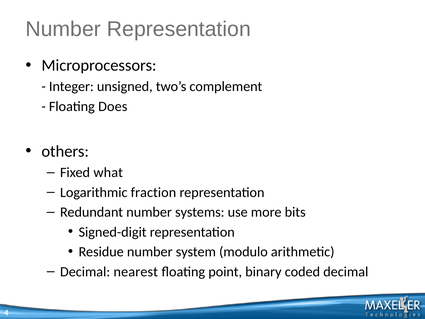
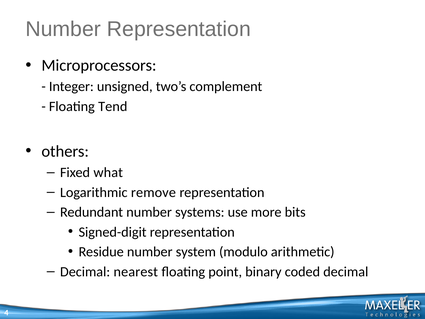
Does: Does -> Tend (113, 106)
fraction: fraction -> remove (153, 192)
